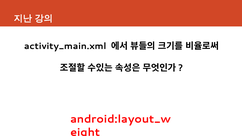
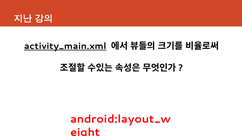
activity_main.xml underline: none -> present (65, 46)
